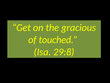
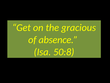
touched: touched -> absence (58, 40)
29:8: 29:8 -> 50:8 (64, 52)
